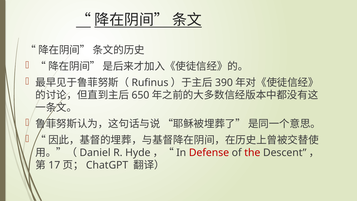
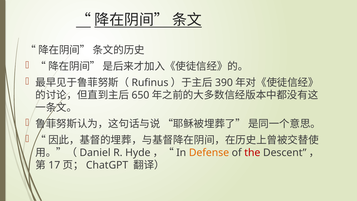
Defense colour: red -> orange (209, 153)
